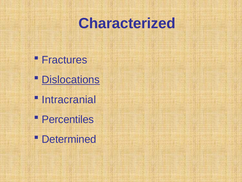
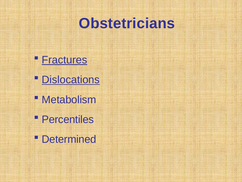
Characterized: Characterized -> Obstetricians (127, 23)
Fractures underline: none -> present (64, 60)
Intracranial: Intracranial -> Metabolism (69, 99)
